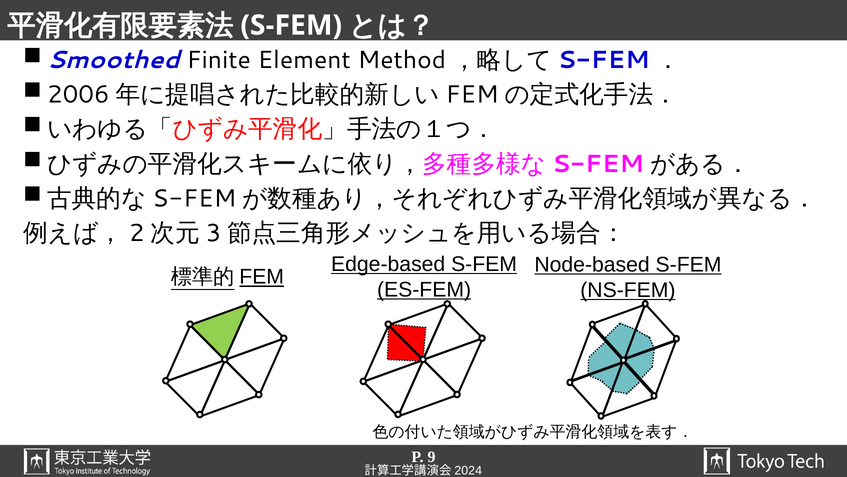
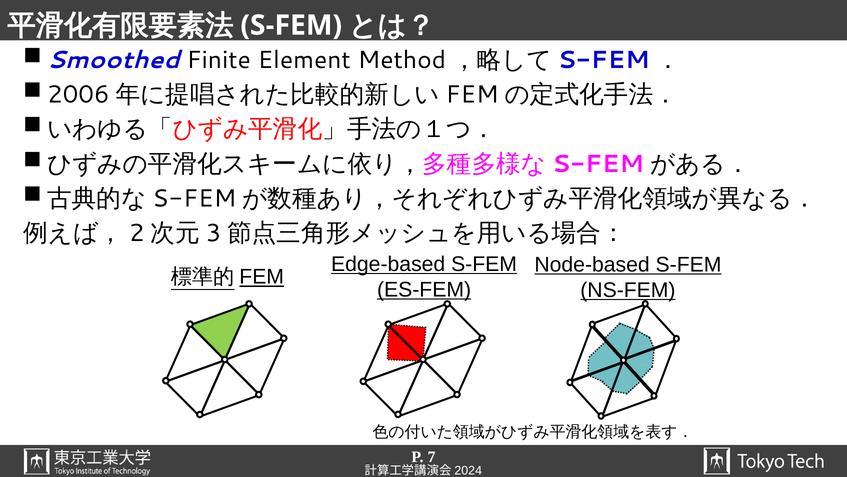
9: 9 -> 7 (432, 456)
